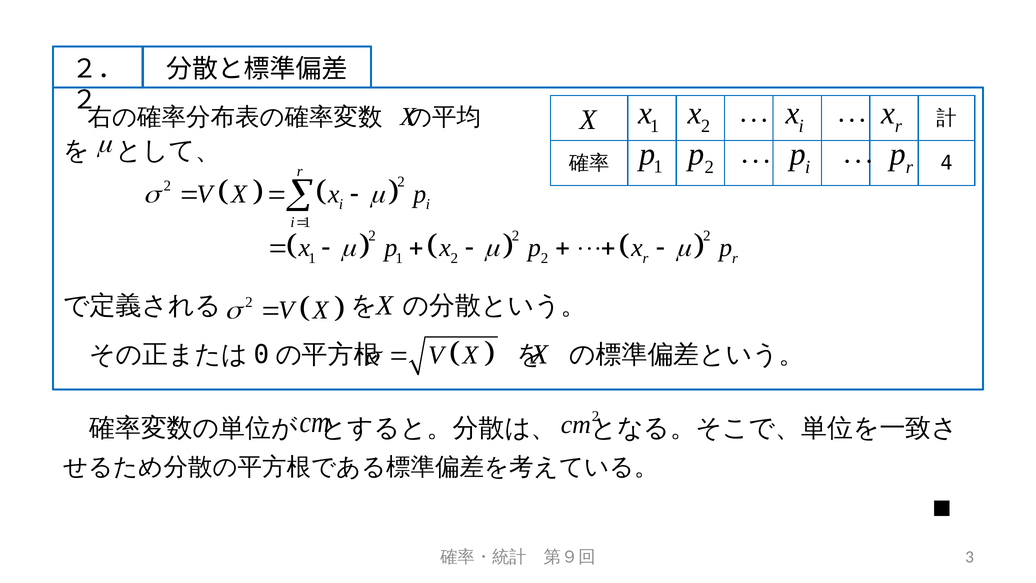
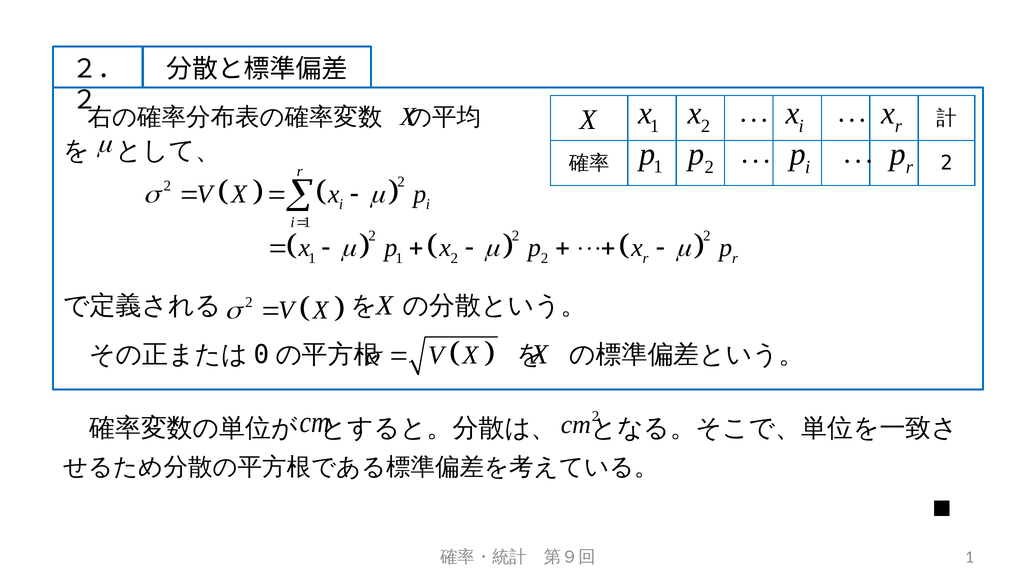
4: 4 -> 2 (947, 163)
3: 3 -> 1 (970, 557)
